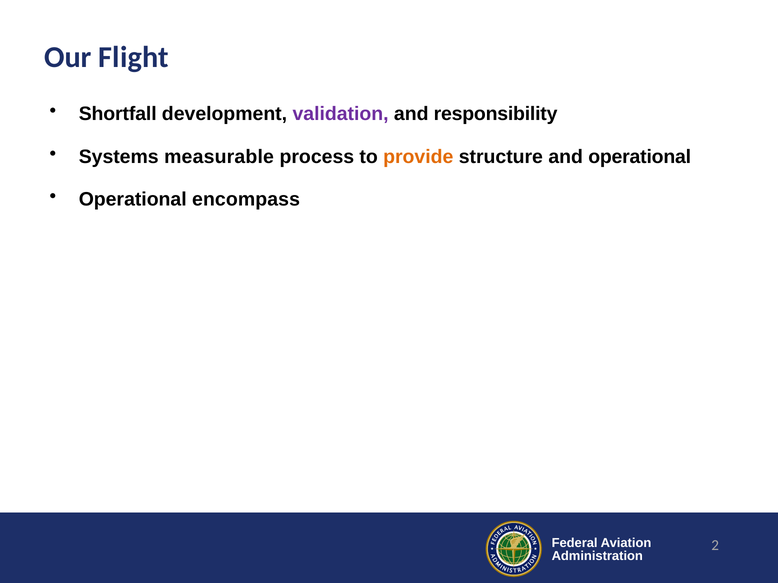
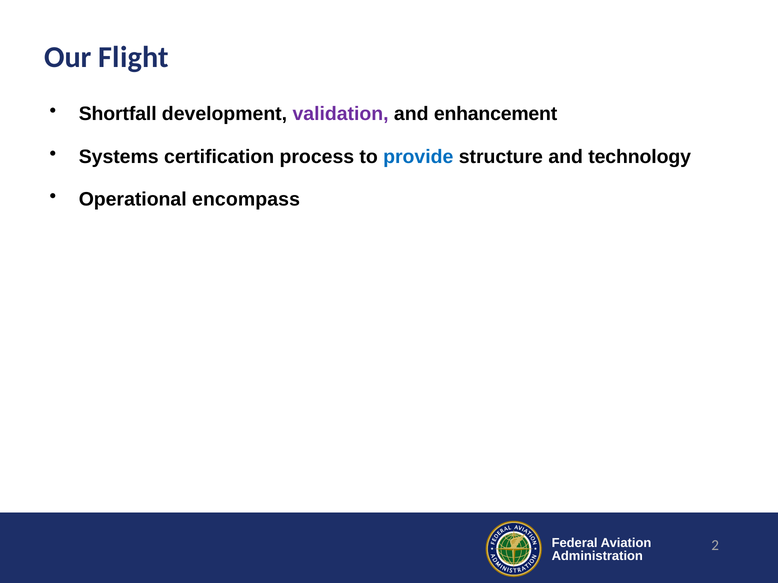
responsibility: responsibility -> enhancement (496, 114)
measurable: measurable -> certification (219, 157)
provide colour: orange -> blue (418, 157)
and operational: operational -> technology (640, 157)
